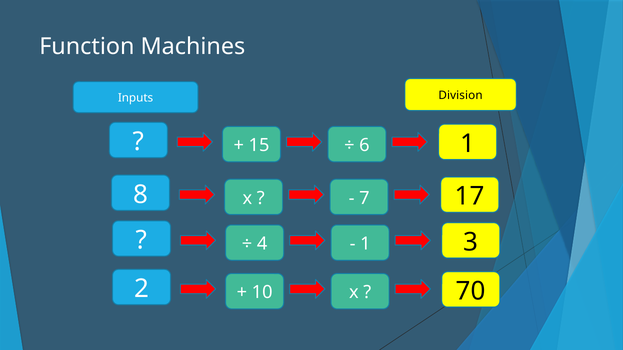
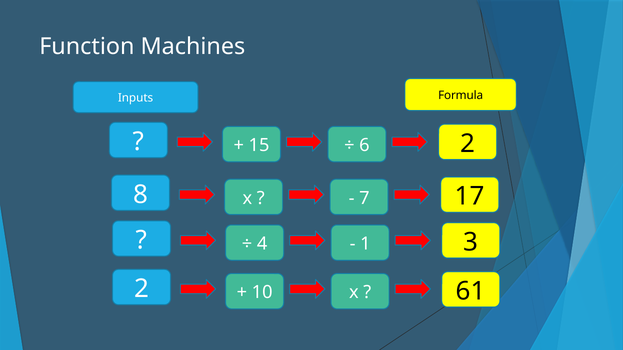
Division: Division -> Formula (461, 95)
6 1: 1 -> 2 (468, 144)
70: 70 -> 61 (471, 292)
